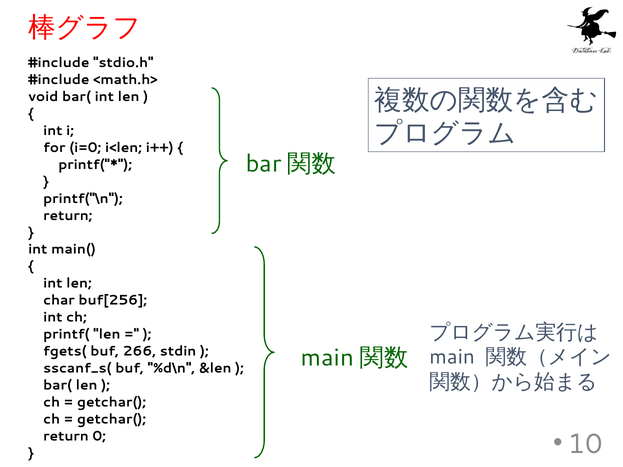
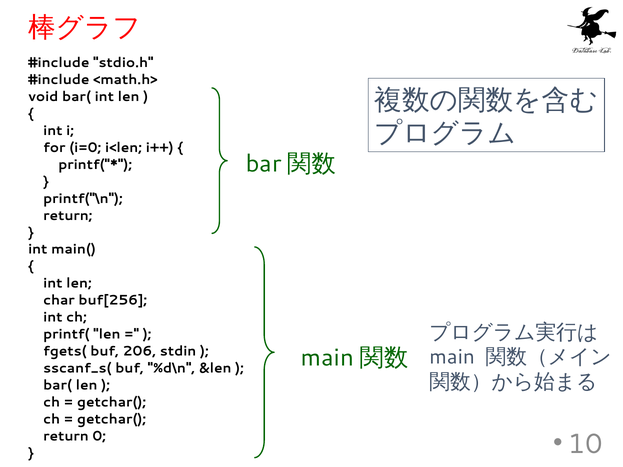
266: 266 -> 206 (139, 351)
